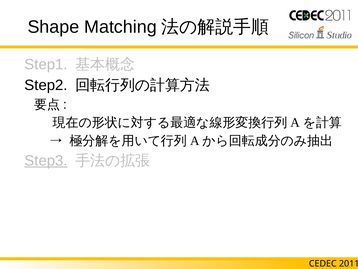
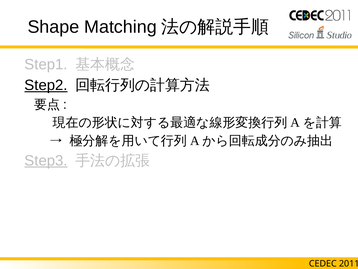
Step2 underline: none -> present (46, 85)
